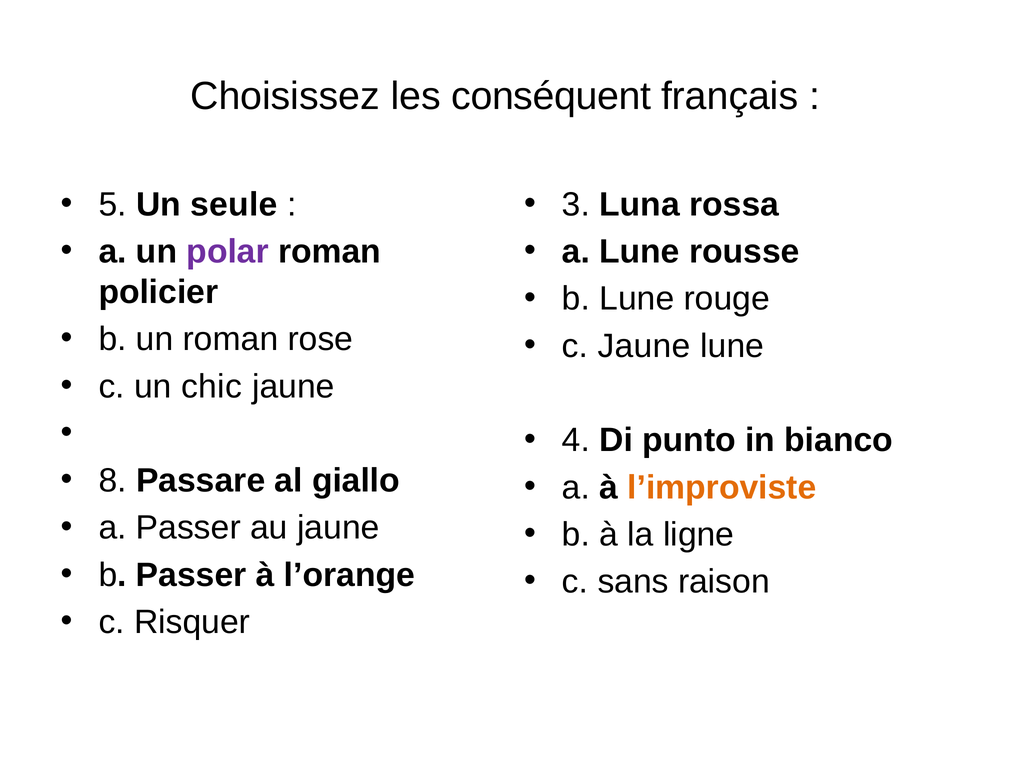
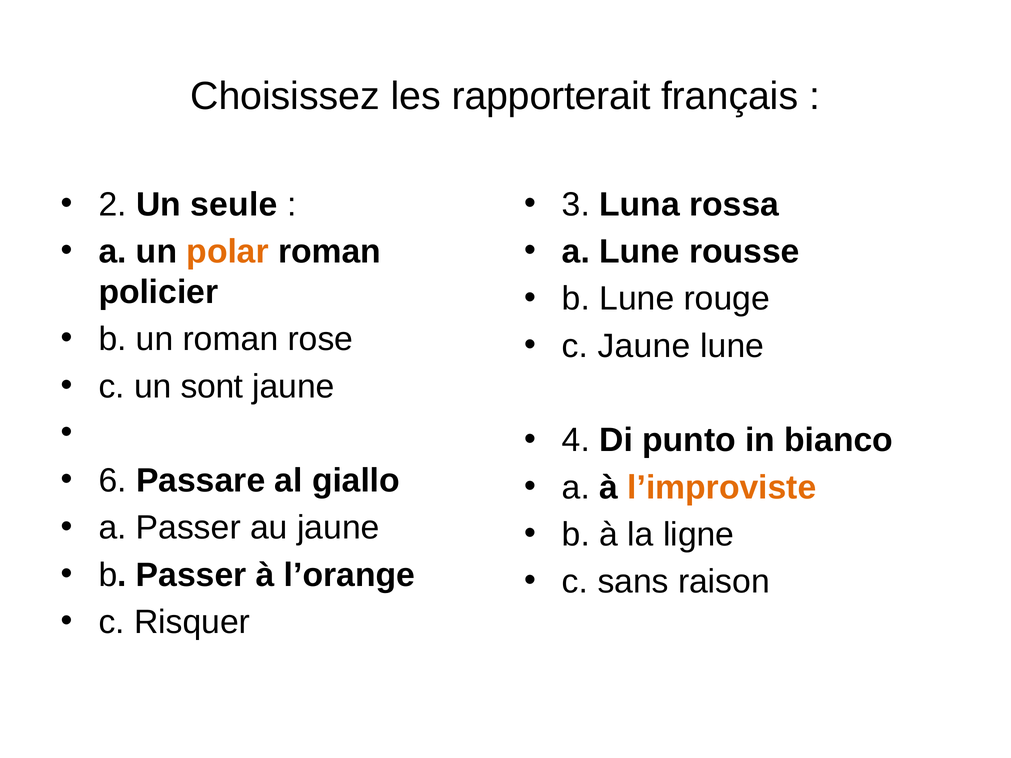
conséquent: conséquent -> rapporterait (551, 96)
5: 5 -> 2 (113, 205)
polar colour: purple -> orange (228, 252)
chic: chic -> sont (212, 387)
8: 8 -> 6 (113, 481)
